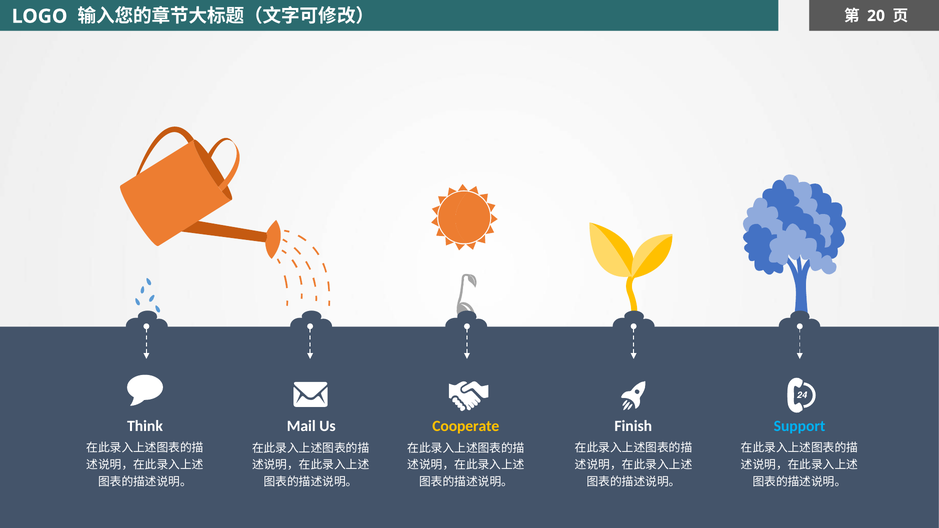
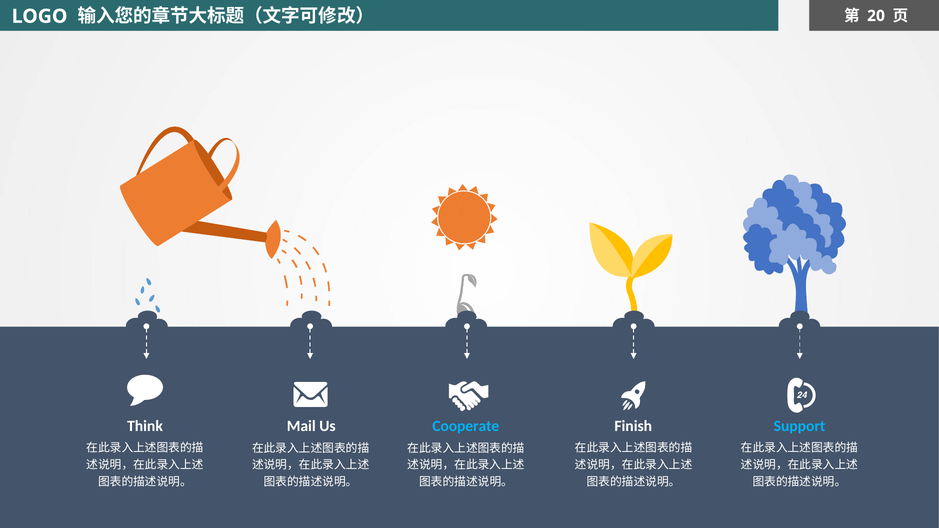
Cooperate colour: yellow -> light blue (466, 426)
